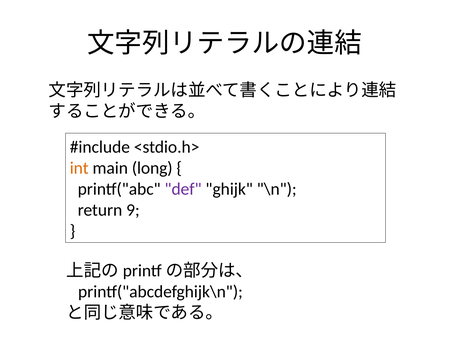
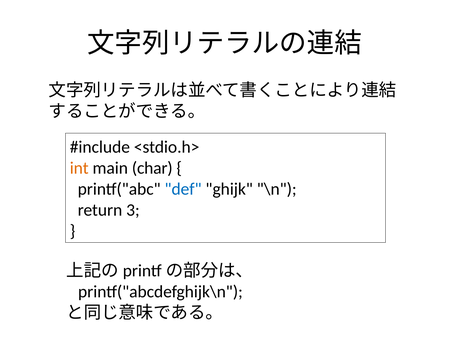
long: long -> char (152, 168)
def colour: purple -> blue (183, 189)
9: 9 -> 3 (133, 210)
